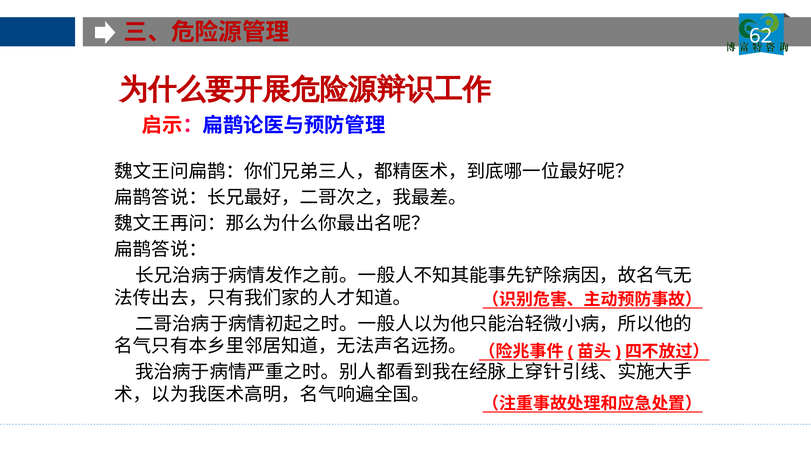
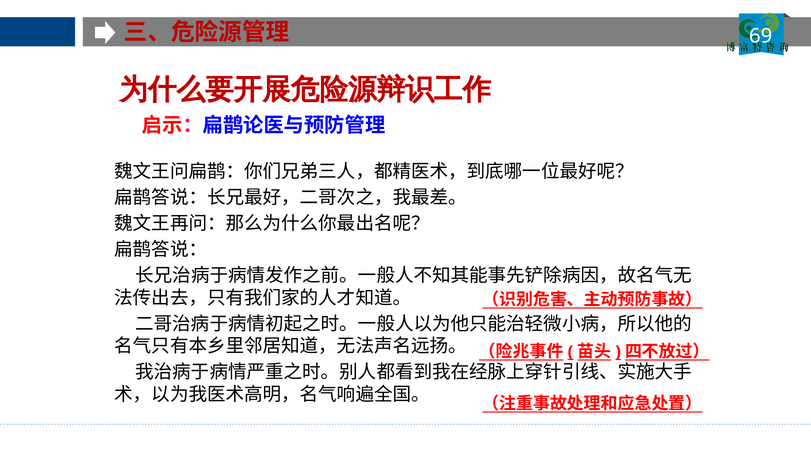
62: 62 -> 69 (761, 36)
